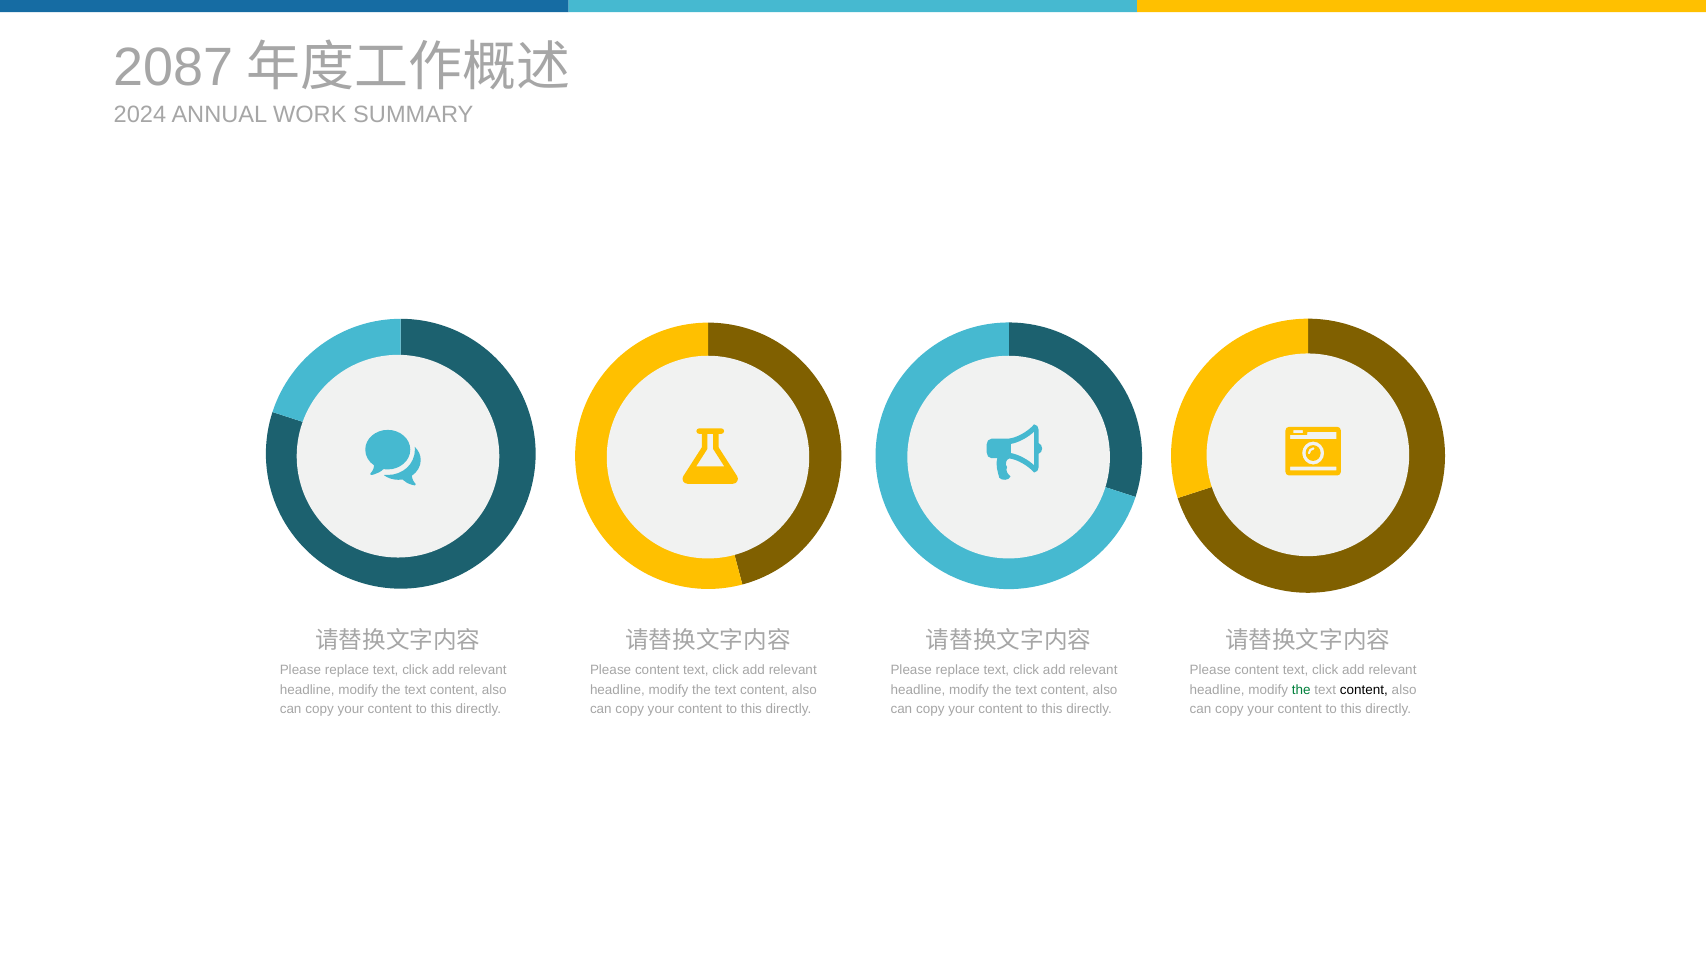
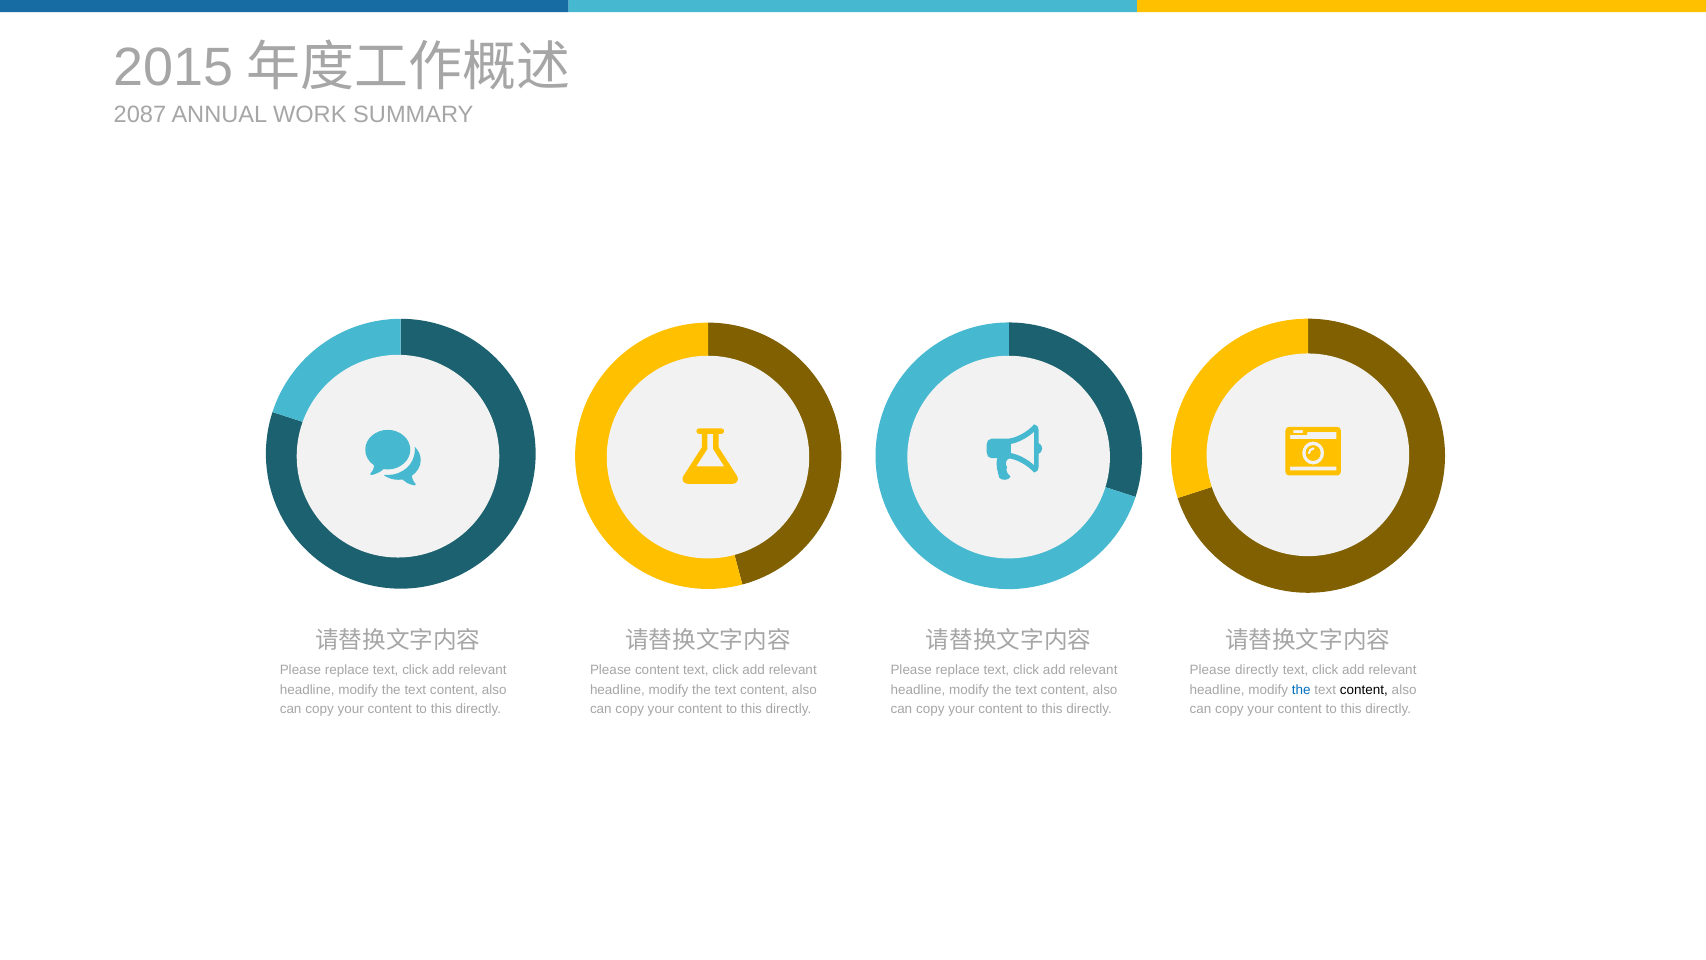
2087: 2087 -> 2015 (174, 67)
2024: 2024 -> 2087 (140, 114)
content: content -> directly (1257, 670)
the colour: green -> blue (1301, 689)
